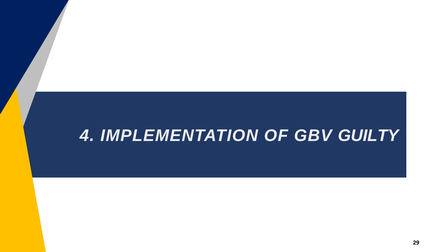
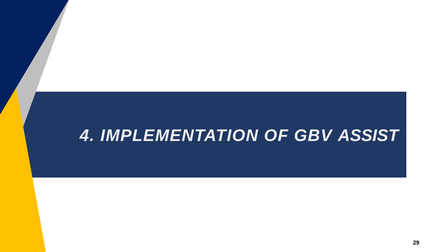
GUILTY: GUILTY -> ASSIST (368, 136)
